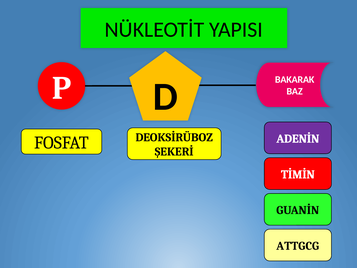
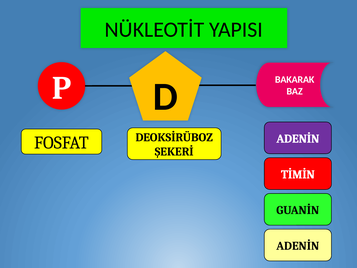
ATTGCG: ATTGCG -> ADENİN (298, 246)
